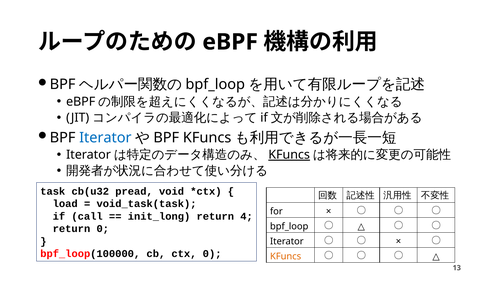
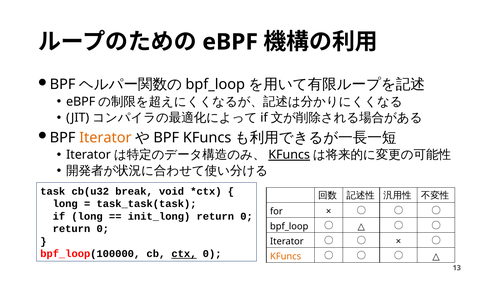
Iterator colour: blue -> orange (105, 137)
pread: pread -> break (134, 191)
load: load -> long (65, 204)
void_task(task: void_task(task -> task_task(task (147, 204)
if call: call -> long (87, 216)
4: 4 -> 0 (247, 216)
ctx underline: none -> present (184, 253)
